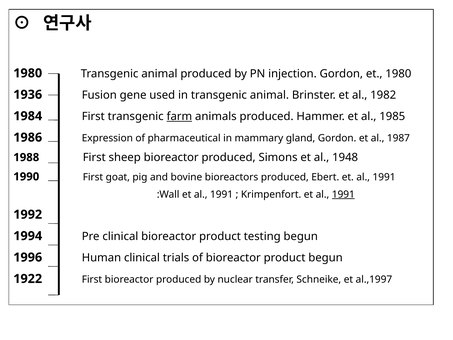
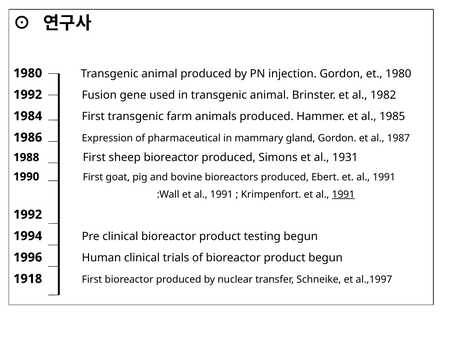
1936: 1936 -> 1992 (28, 95)
farm underline: present -> none (179, 116)
1948: 1948 -> 1931 (345, 157)
1922: 1922 -> 1918 (28, 279)
